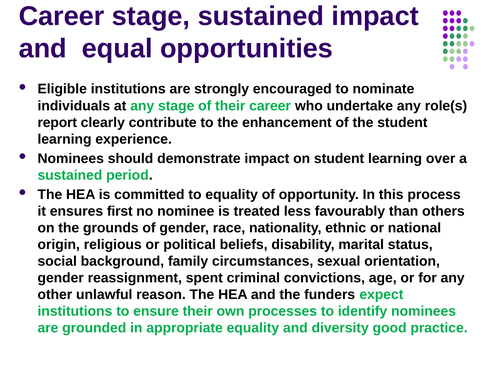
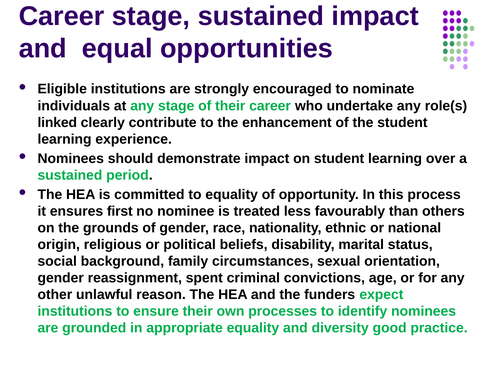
report: report -> linked (57, 122)
